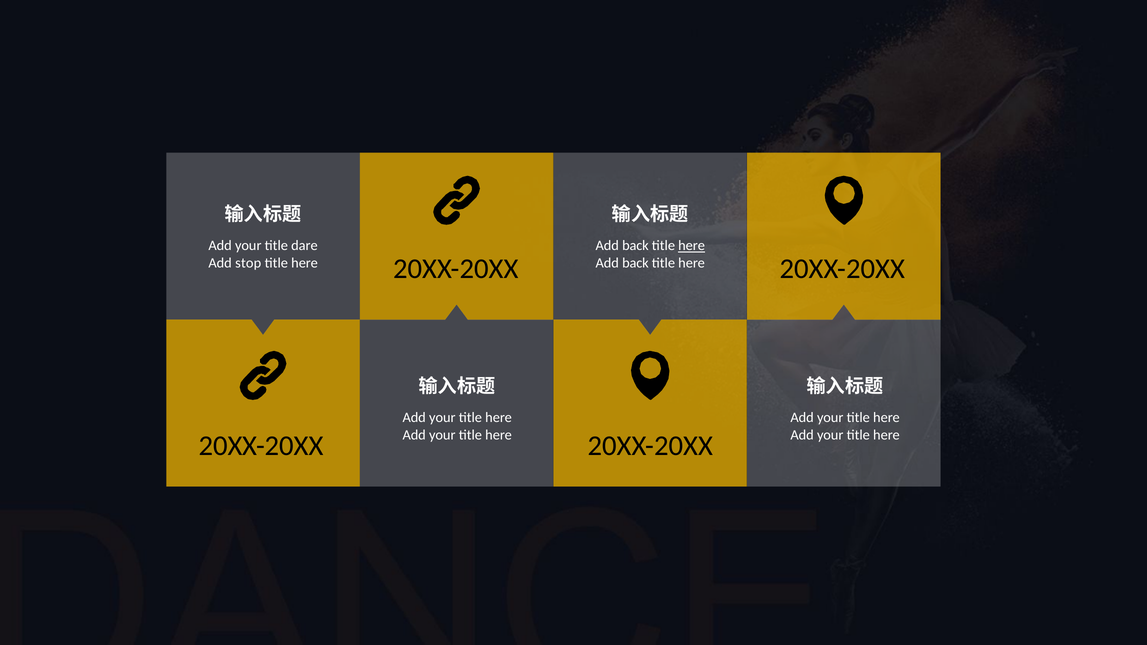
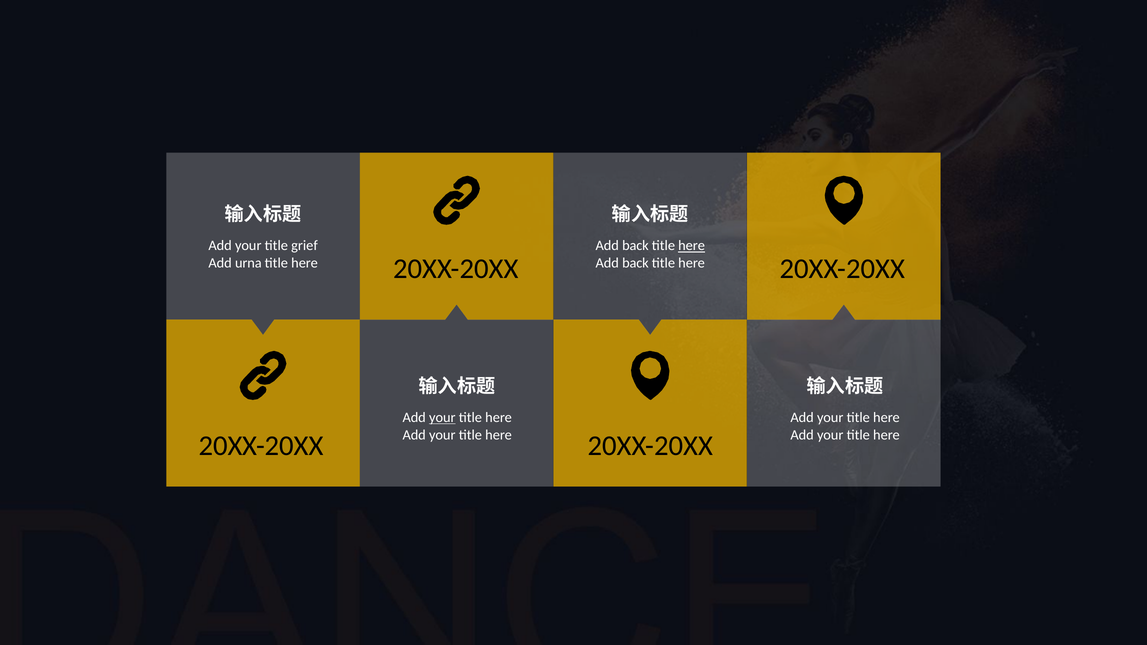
dare: dare -> grief (304, 246)
stop: stop -> urna (248, 263)
your underline: none -> present (442, 418)
